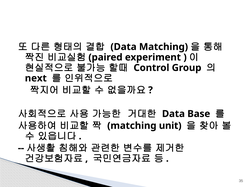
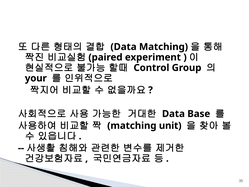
next: next -> your (36, 78)
